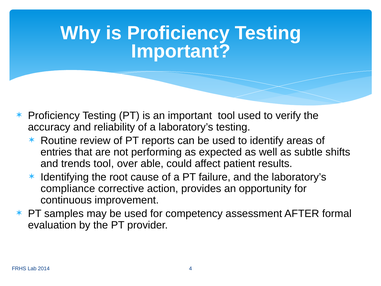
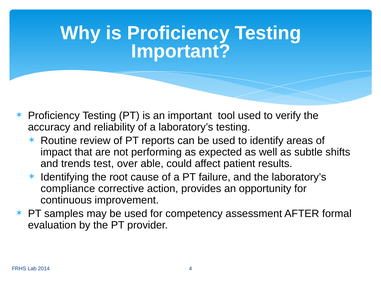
entries: entries -> impact (56, 152)
trends tool: tool -> test (104, 163)
